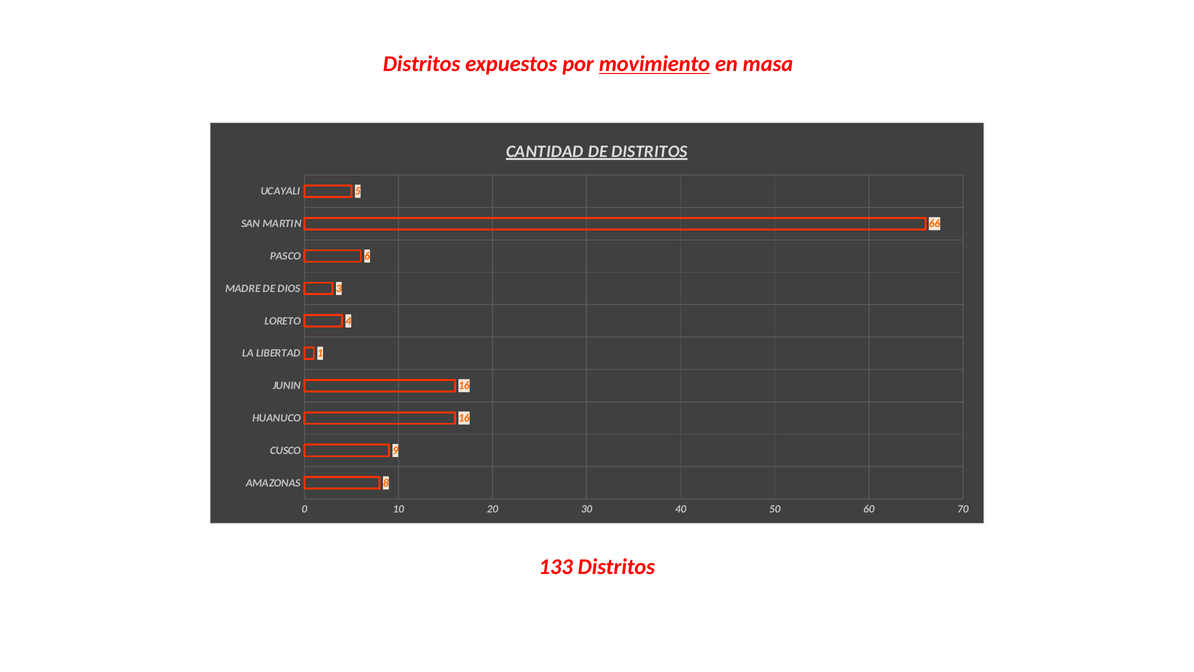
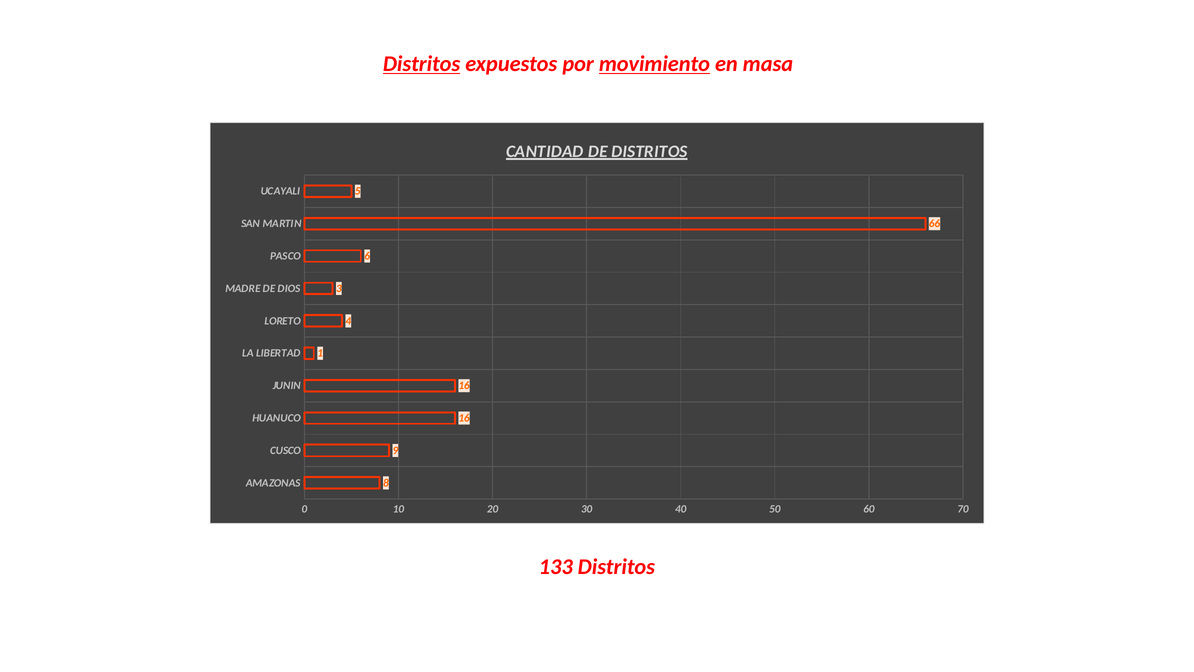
Distritos underline: none -> present (422, 64)
